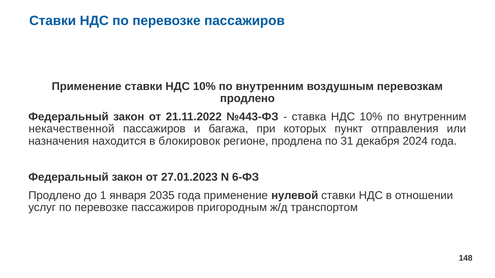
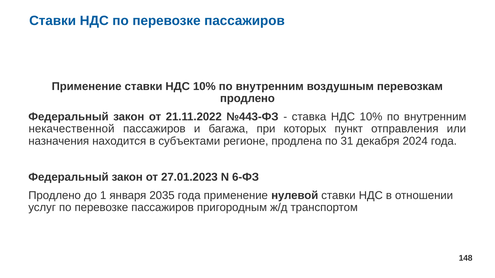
блокировок: блокировок -> субъектами (189, 141)
